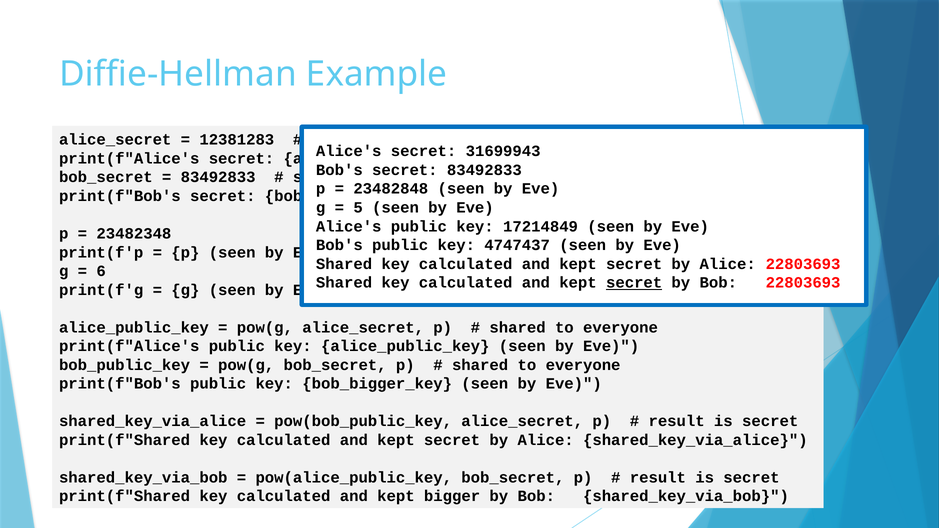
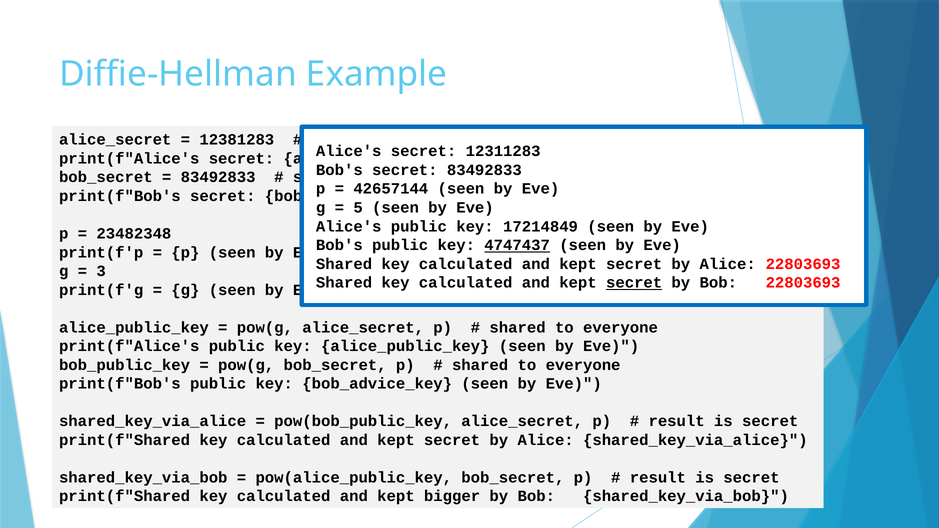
31699943: 31699943 -> 12311283 (503, 151)
23482848: 23482848 -> 42657144 (391, 189)
4747437 underline: none -> present (517, 245)
6: 6 -> 3 (101, 271)
bob_bigger_key: bob_bigger_key -> bob_advice_key (377, 384)
